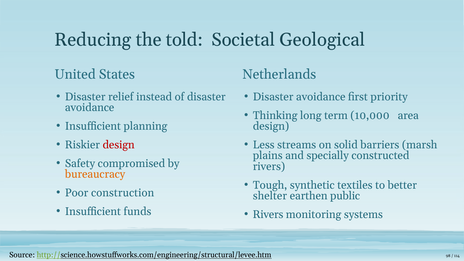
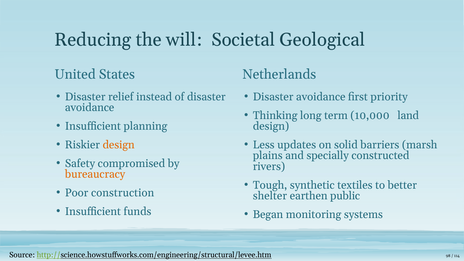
told: told -> will (184, 40)
area: area -> land (408, 115)
design colour: red -> orange (119, 145)
streams: streams -> updates (297, 145)
Rivers: Rivers -> Began (268, 214)
